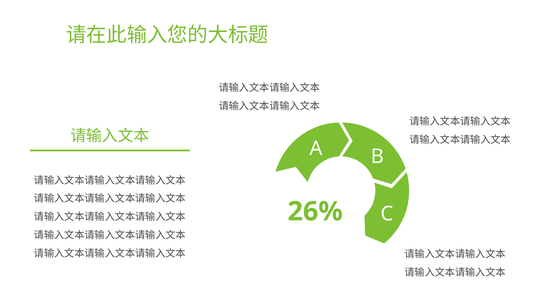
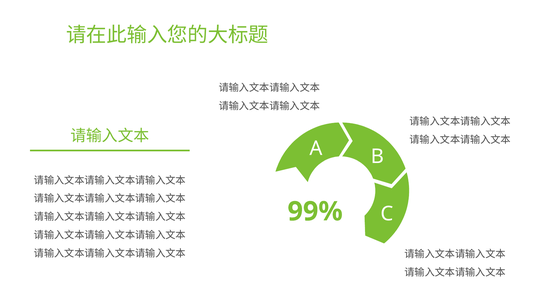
26%: 26% -> 99% (315, 211)
